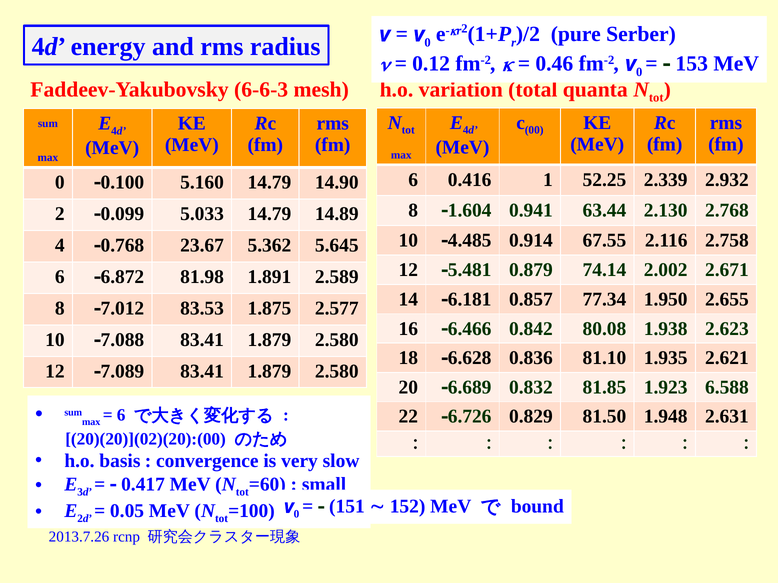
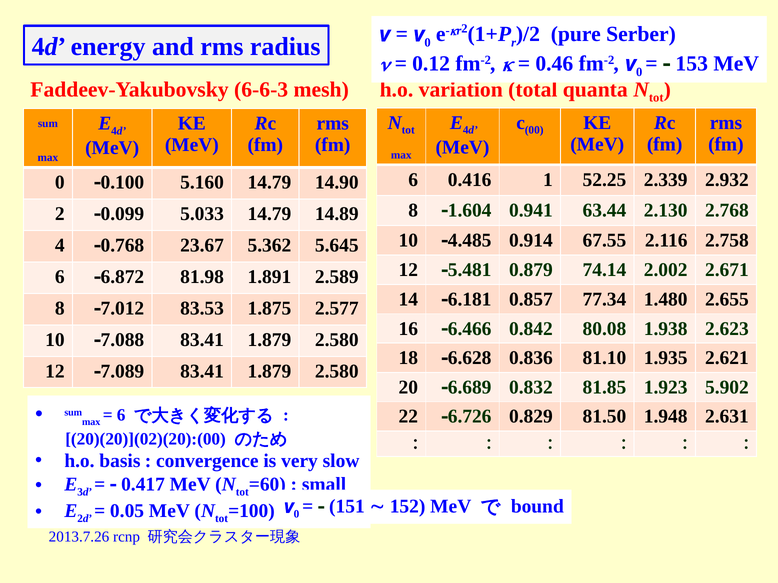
1.950: 1.950 -> 1.480 (666, 300)
6.588: 6.588 -> 5.902 (727, 388)
